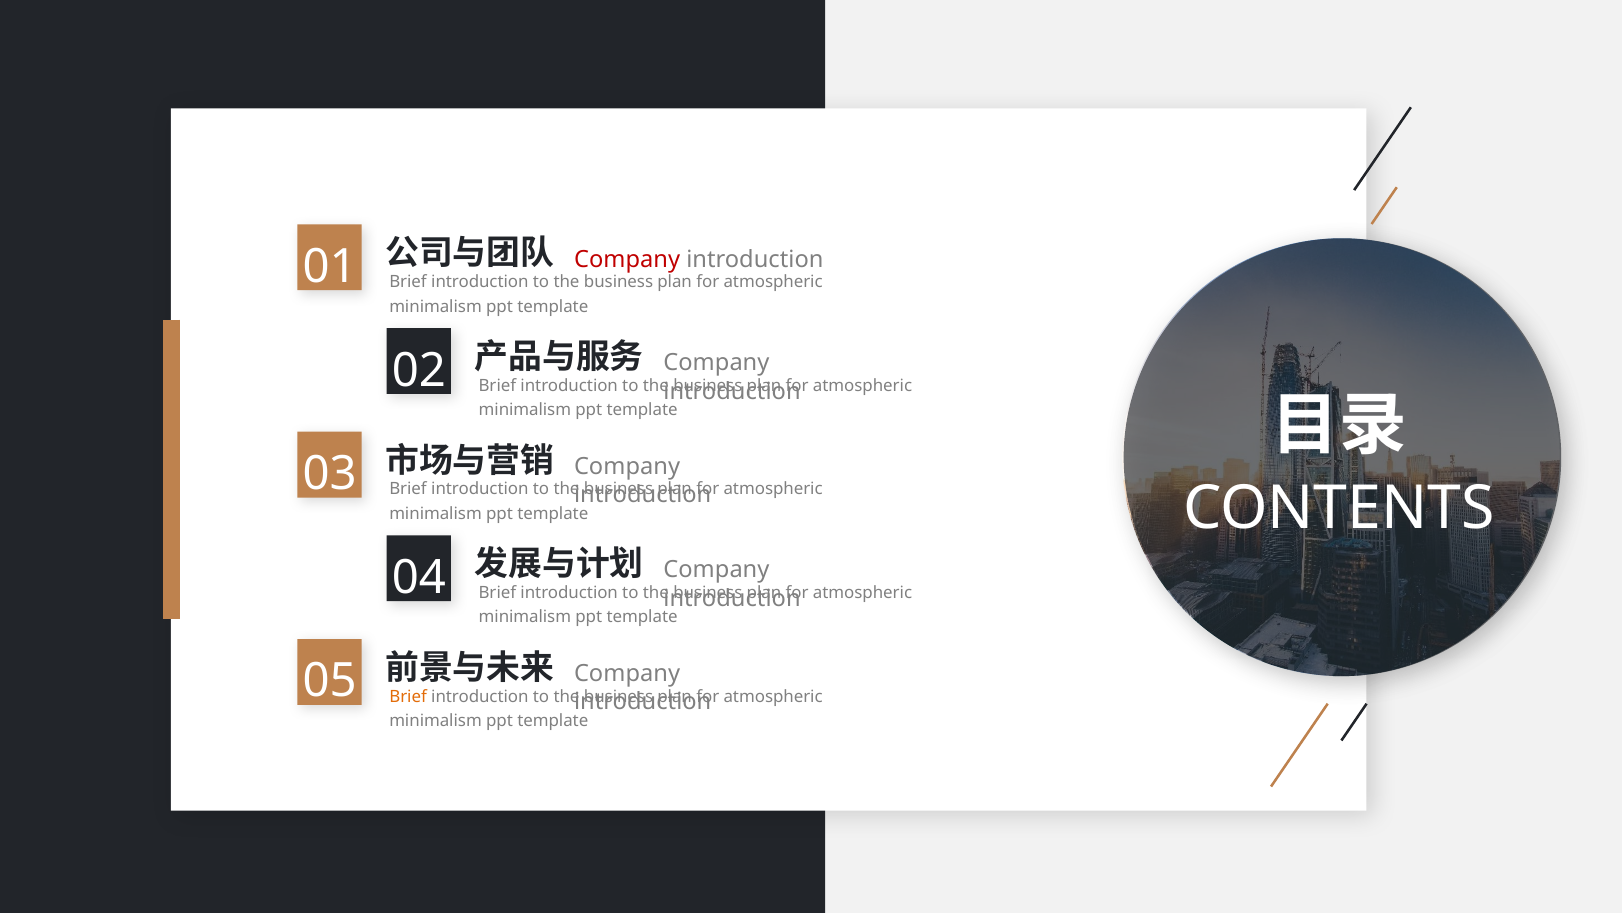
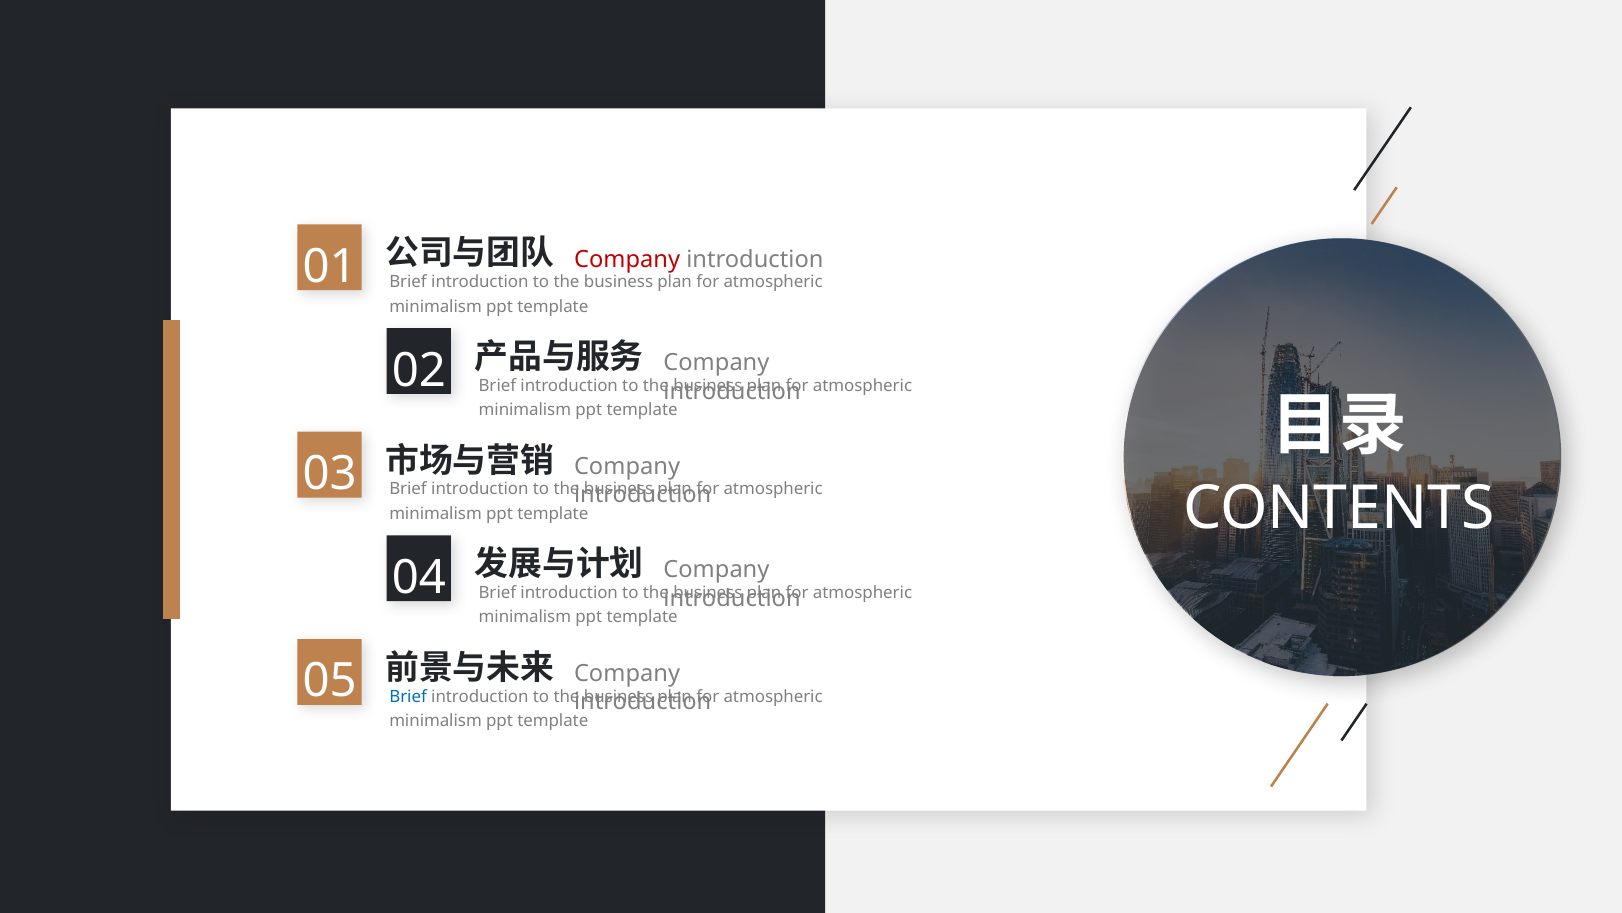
Brief colour: orange -> blue (408, 696)
